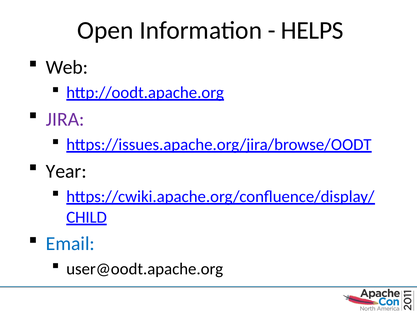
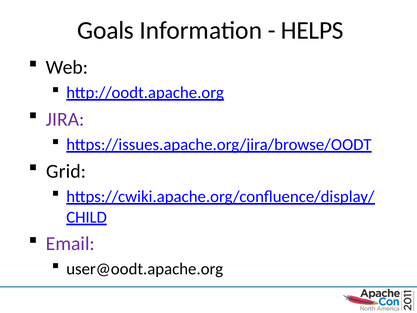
Open: Open -> Goals (106, 30)
Year: Year -> Grid (66, 171)
Email colour: blue -> purple (70, 244)
